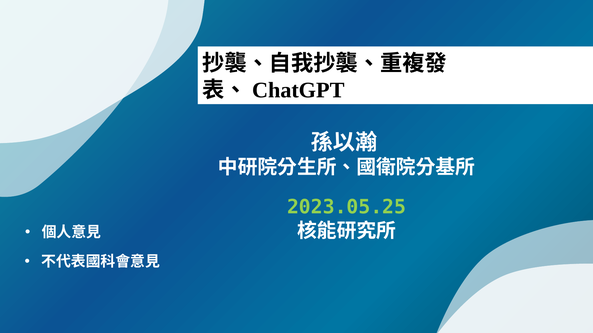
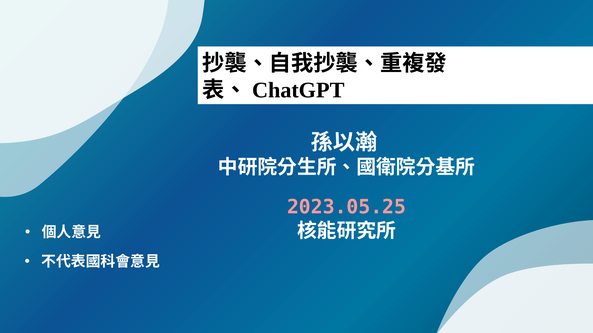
2023.05.25 colour: light green -> pink (347, 207)
